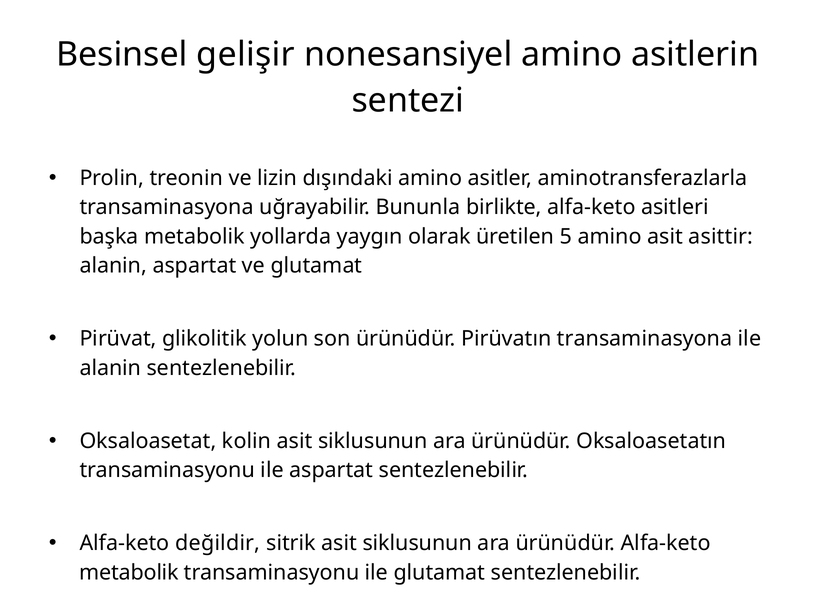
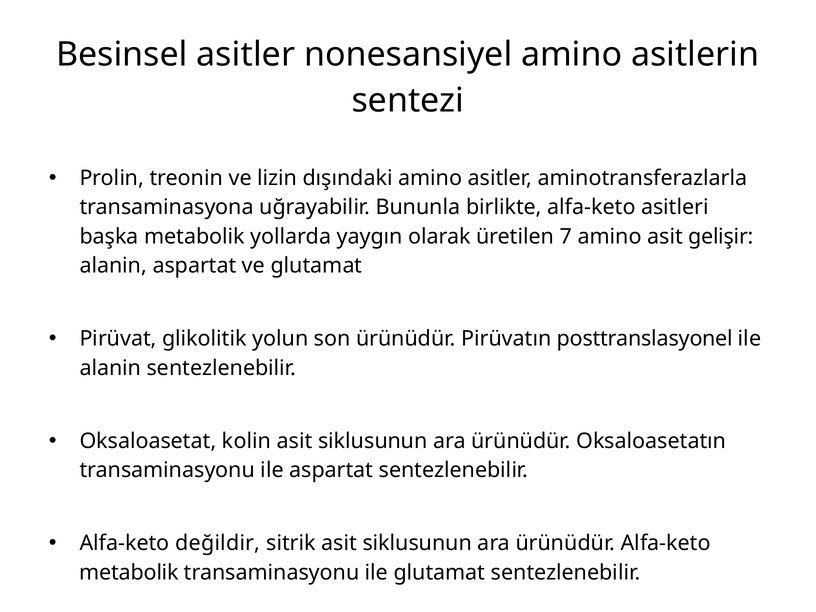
Besinsel gelişir: gelişir -> asitler (246, 54)
5: 5 -> 7 (566, 237)
asittir: asittir -> gelişir (721, 237)
Pirüvatın transaminasyona: transaminasyona -> posttranslasyonel (645, 339)
